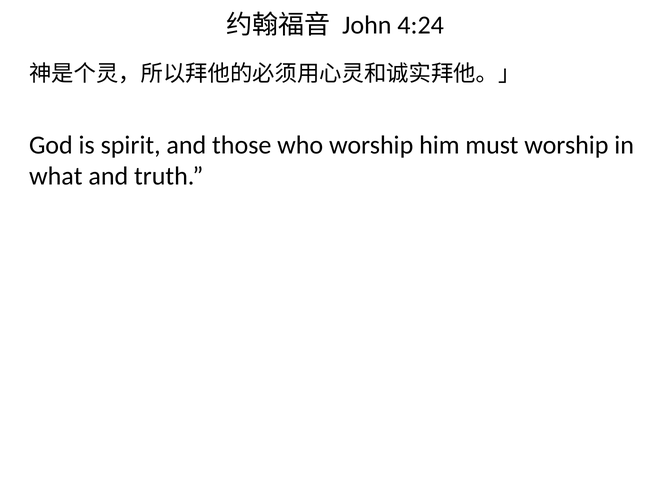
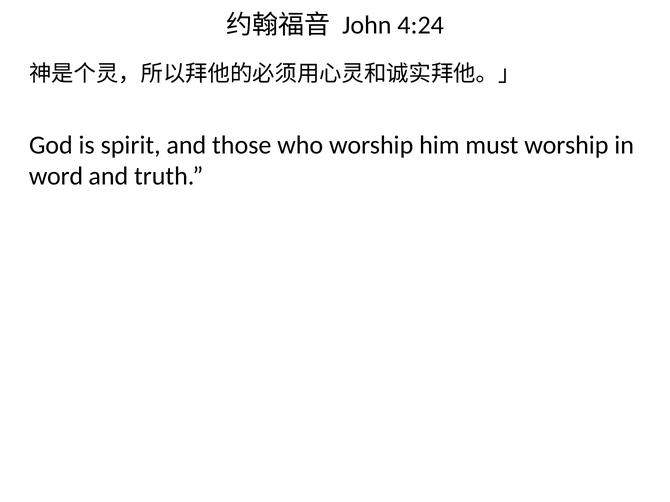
what: what -> word (56, 176)
